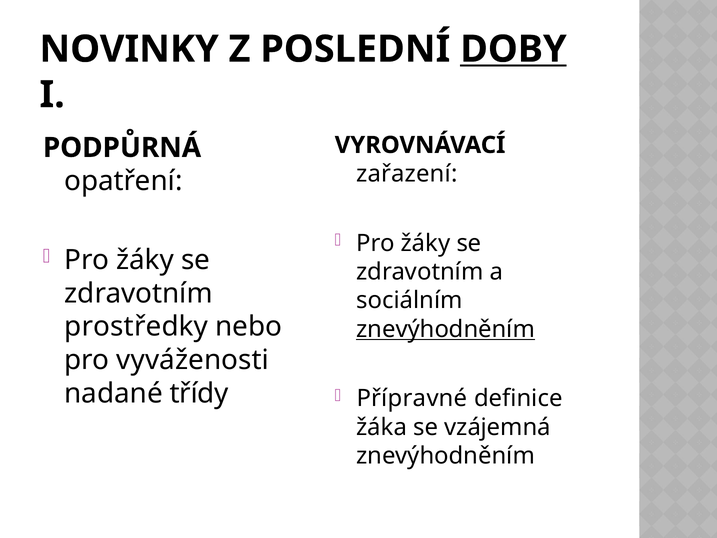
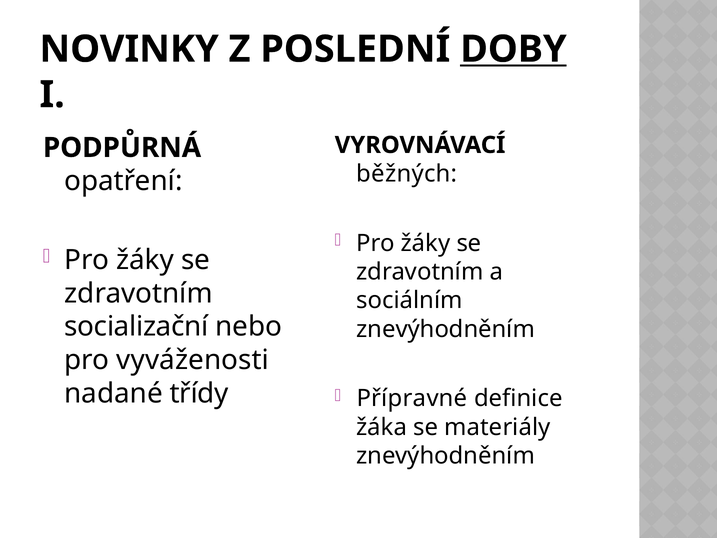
zařazení: zařazení -> běžných (407, 174)
prostředky: prostředky -> socializační (136, 327)
znevýhodněním underline: present -> none (446, 329)
vzájemná: vzájemná -> materiály (497, 427)
